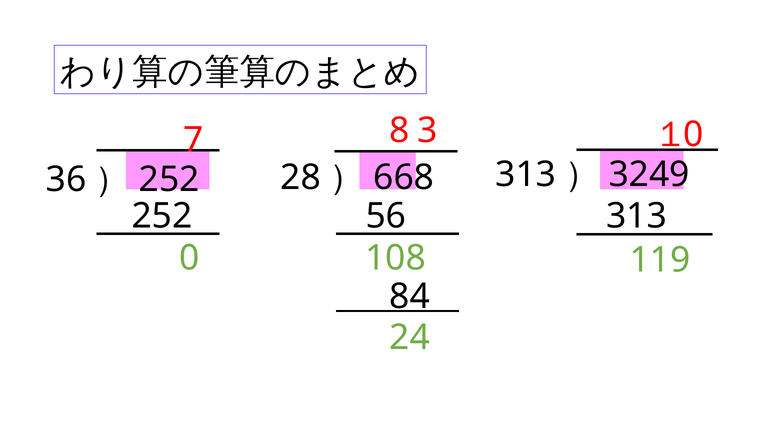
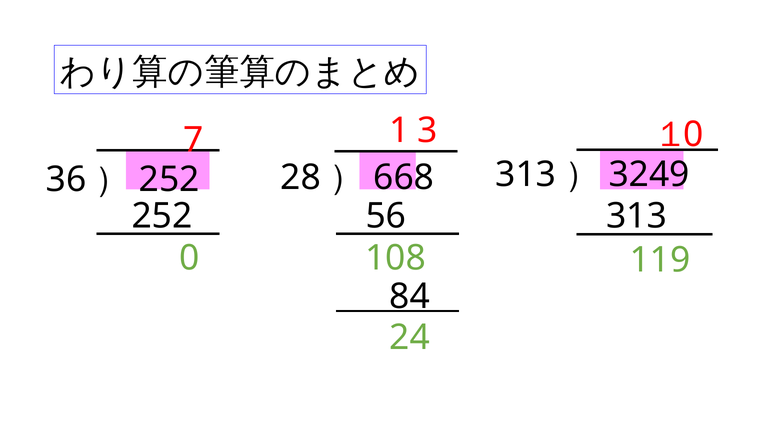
8: 8 -> 1 (400, 130)
